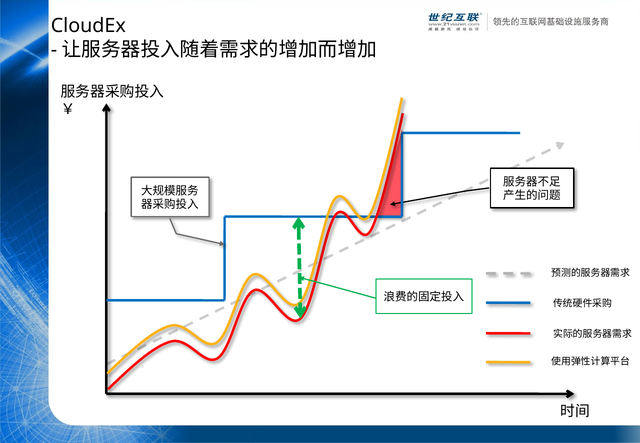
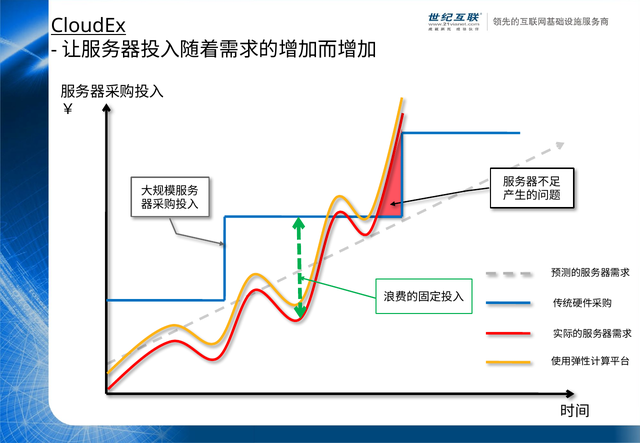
CloudEx underline: none -> present (88, 26)
